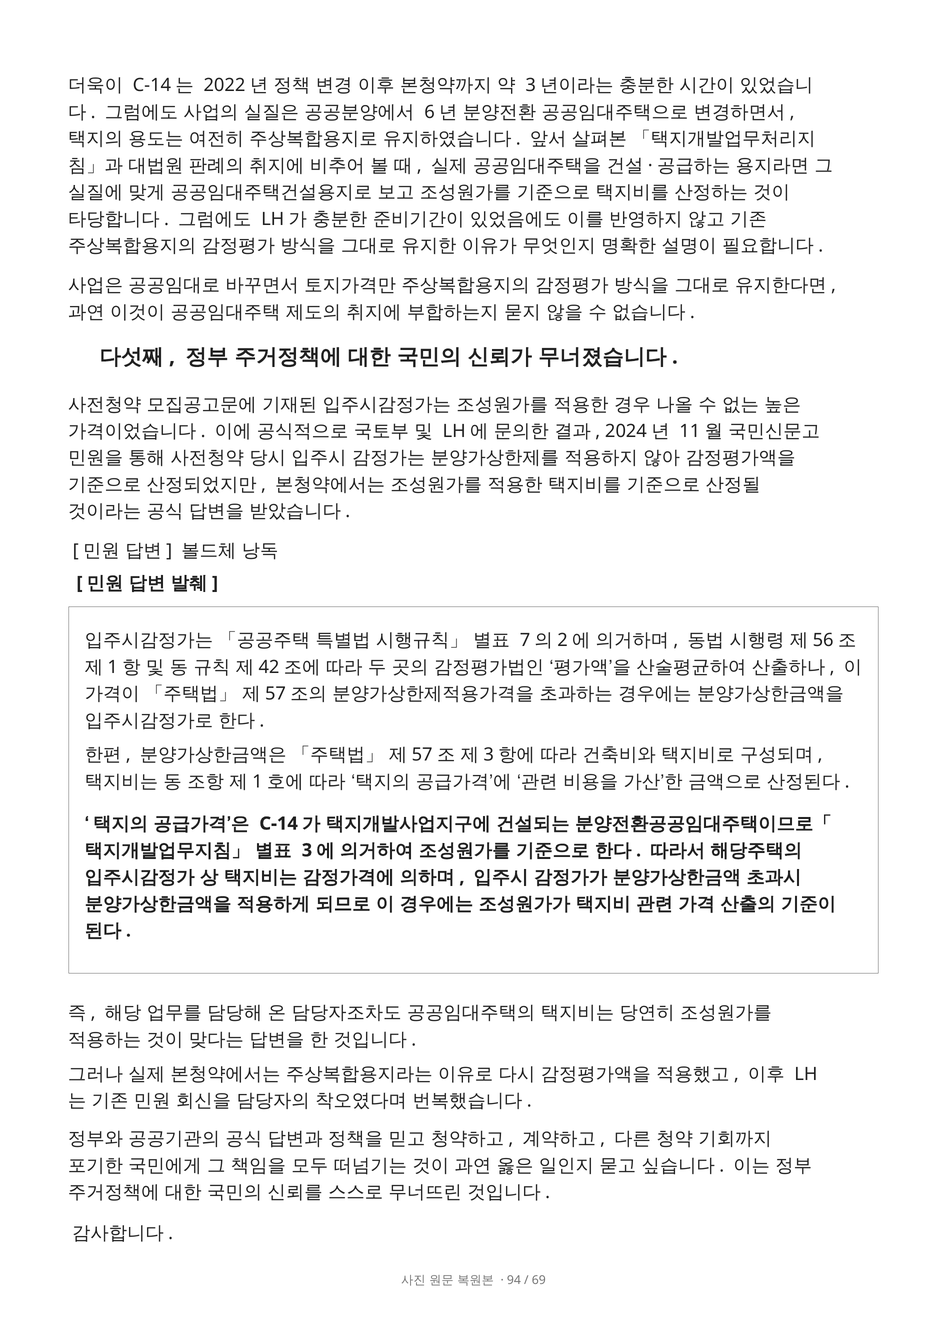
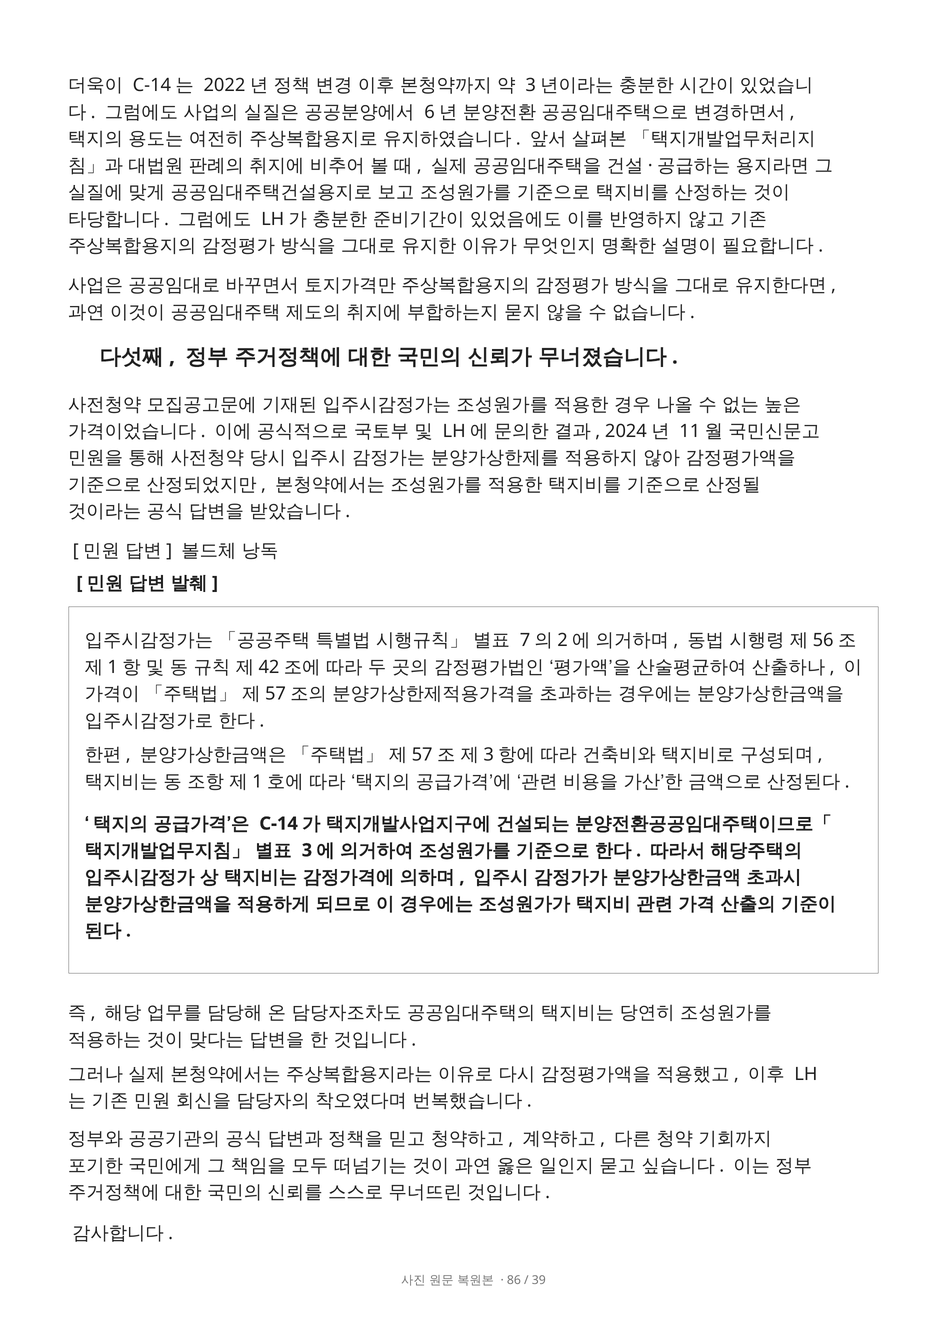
94: 94 -> 86 (514, 1281)
69: 69 -> 39 (539, 1281)
